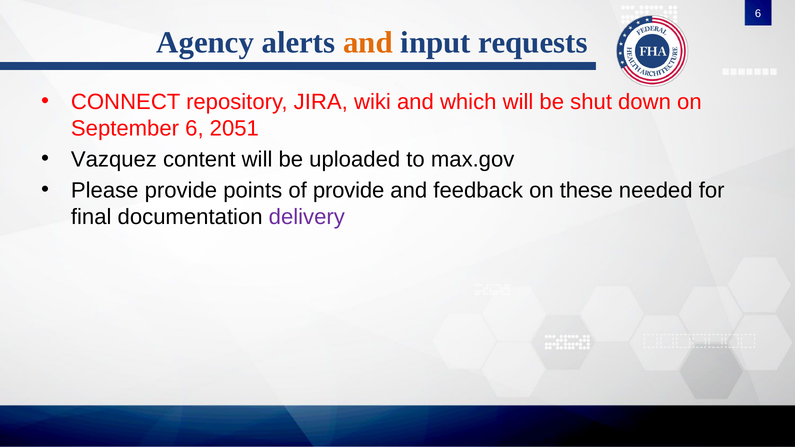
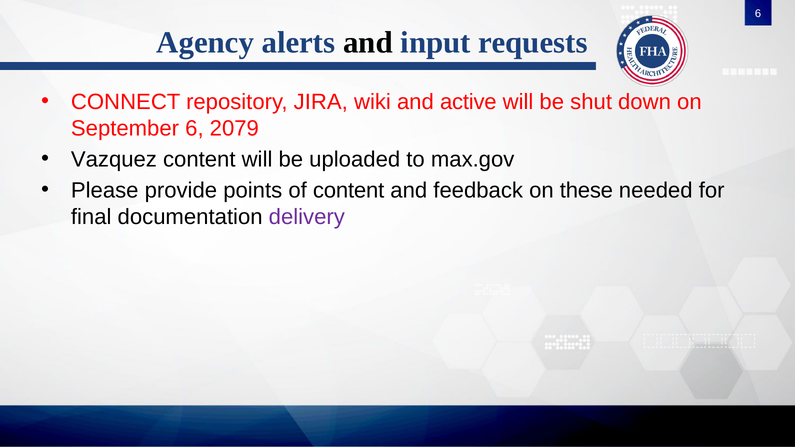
and colour: orange -> black (368, 43)
which: which -> active (468, 102)
2051: 2051 -> 2079 (234, 128)
of provide: provide -> content (349, 190)
